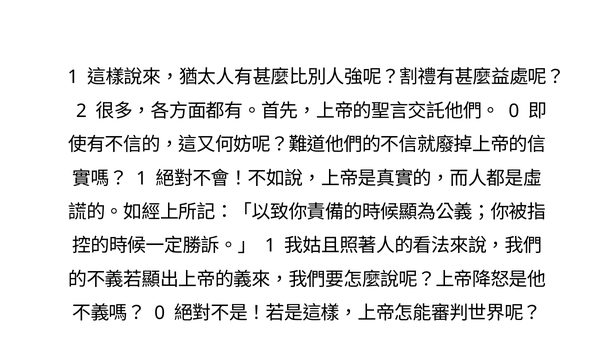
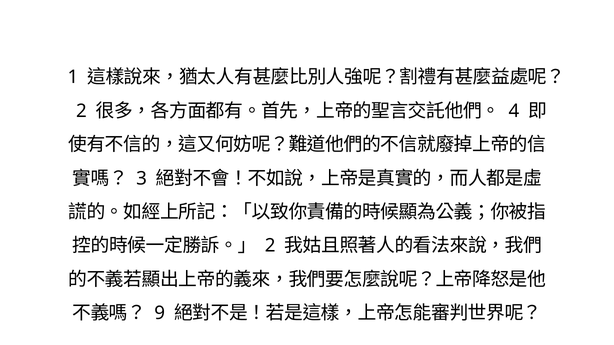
0: 0 -> 4 (514, 111)
1: 1 -> 3 (142, 179)
1: 1 -> 2 (270, 246)
0: 0 -> 9 (160, 314)
